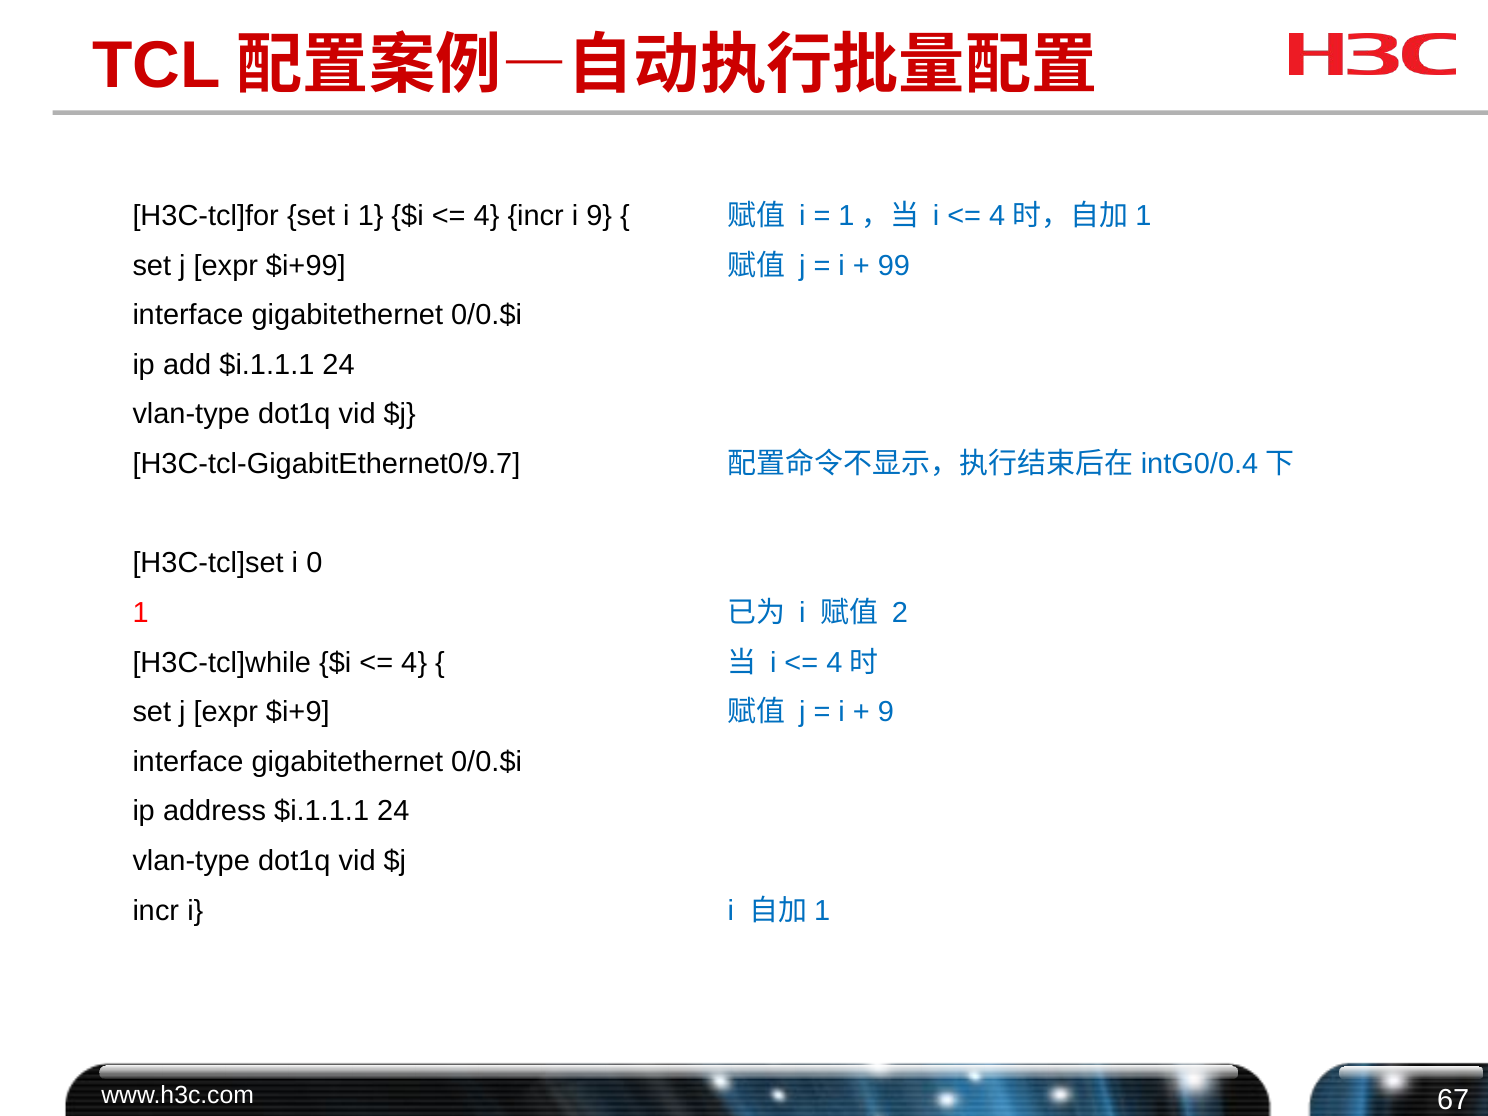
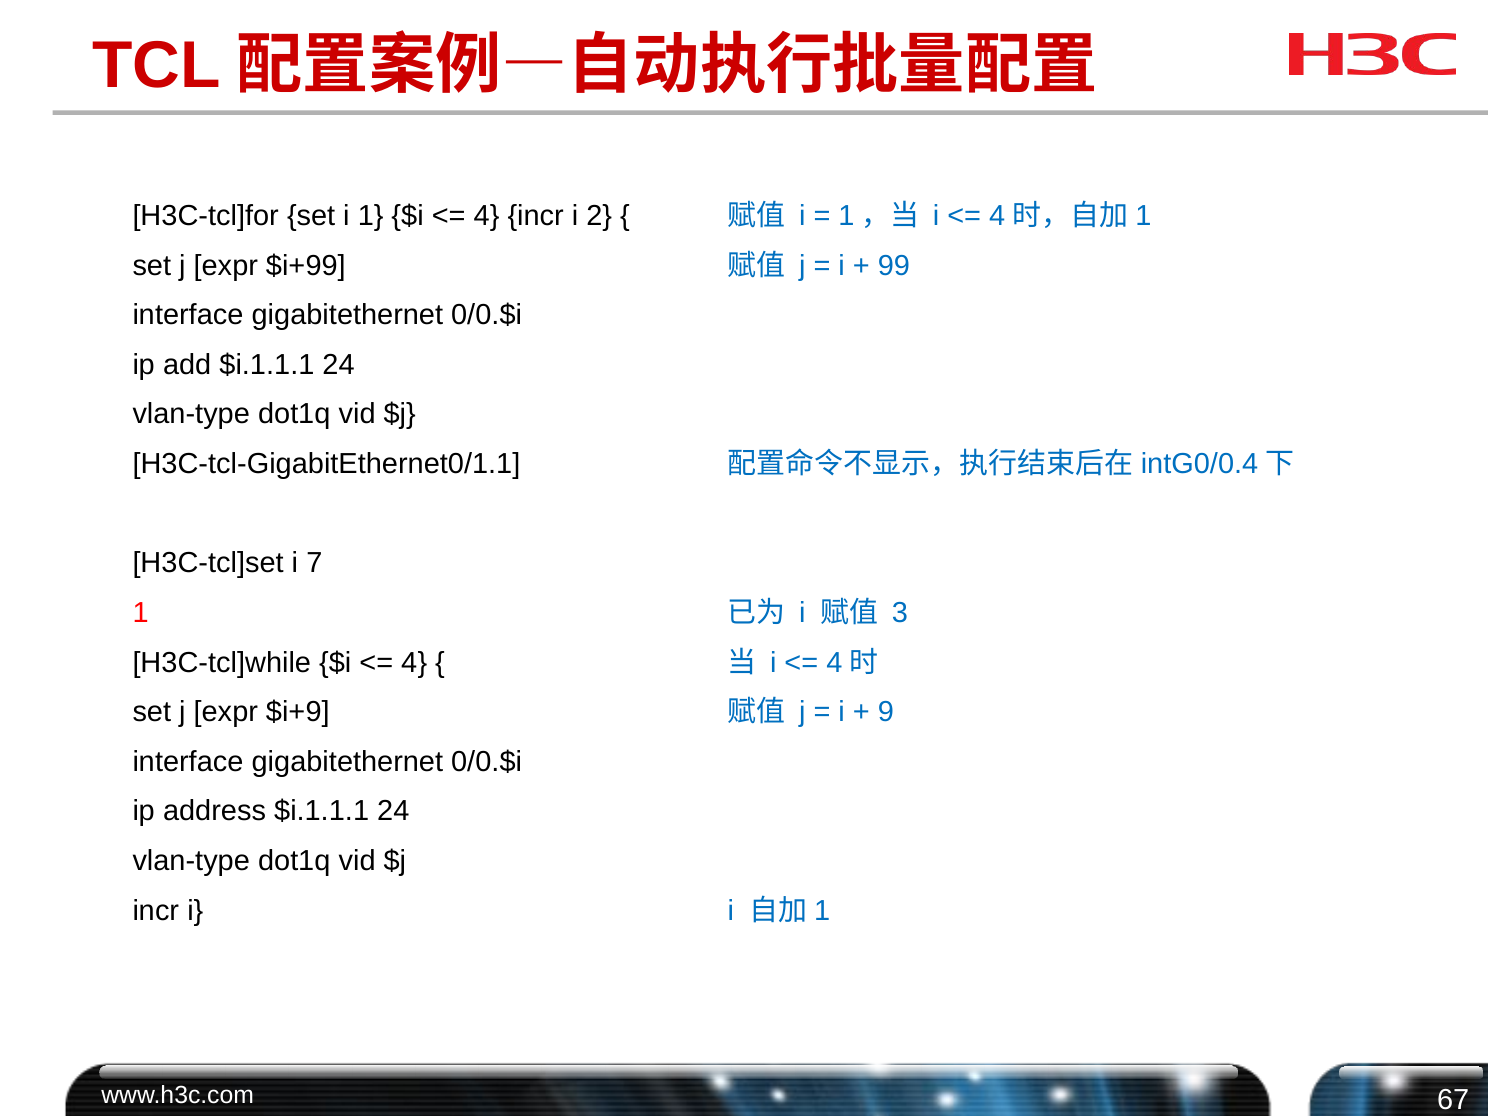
i 9: 9 -> 2 (599, 216)
H3C-tcl-GigabitEthernet0/9.7: H3C-tcl-GigabitEthernet0/9.7 -> H3C-tcl-GigabitEthernet0/1.1 (326, 464)
0: 0 -> 7 (314, 563)
2: 2 -> 3 (900, 613)
